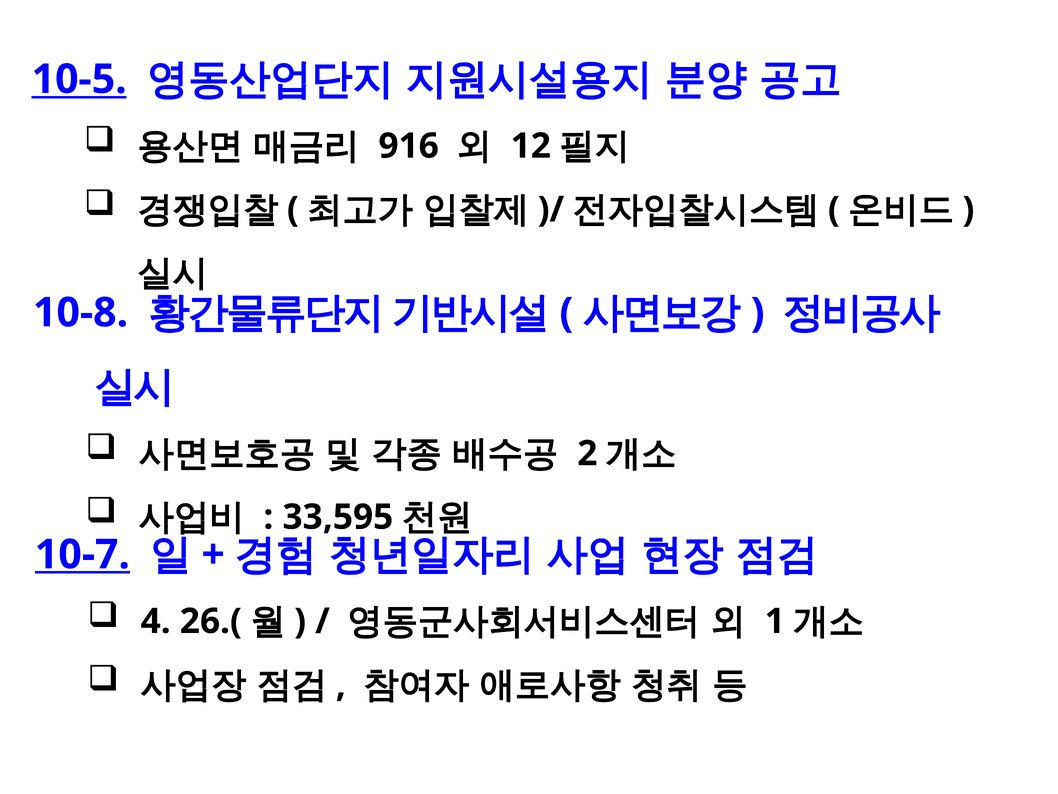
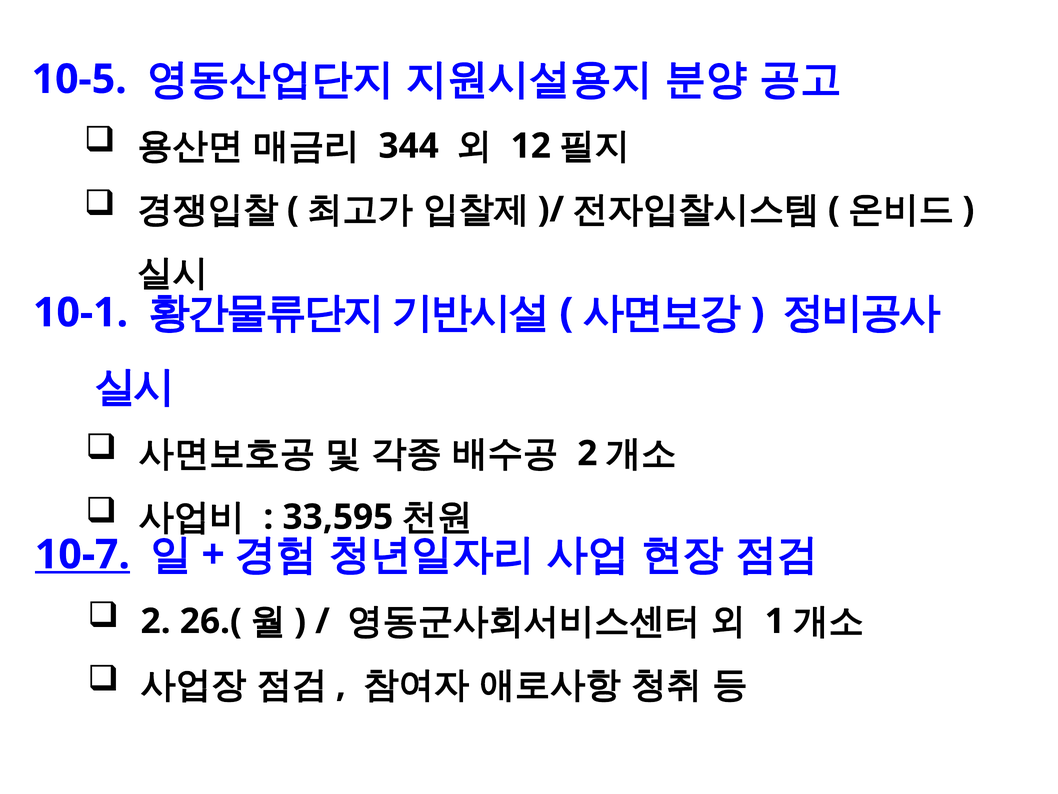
10-5 underline: present -> none (79, 79)
916: 916 -> 344 (409, 146)
10-8: 10-8 -> 10-1 (81, 313)
4: 4 -> 2 (156, 621)
